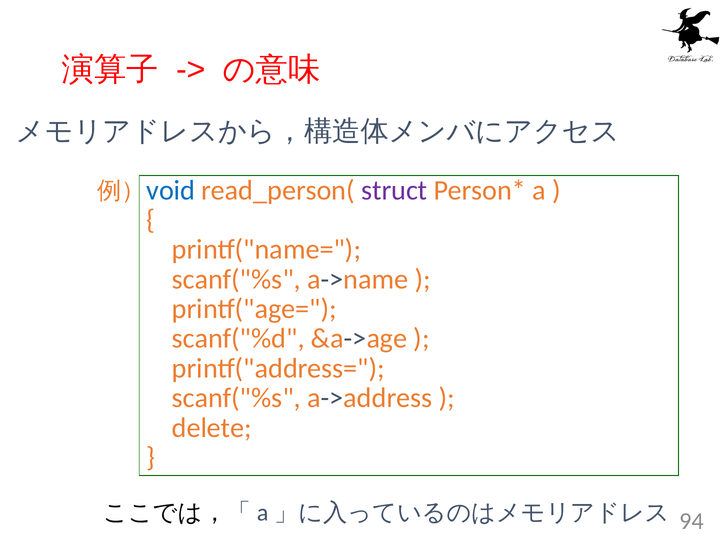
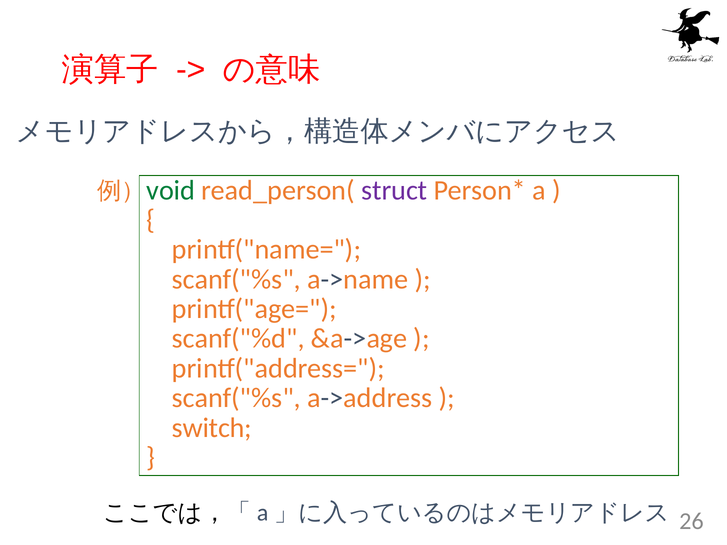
void colour: blue -> green (171, 190)
delete: delete -> switch (212, 428)
94: 94 -> 26 (691, 521)
